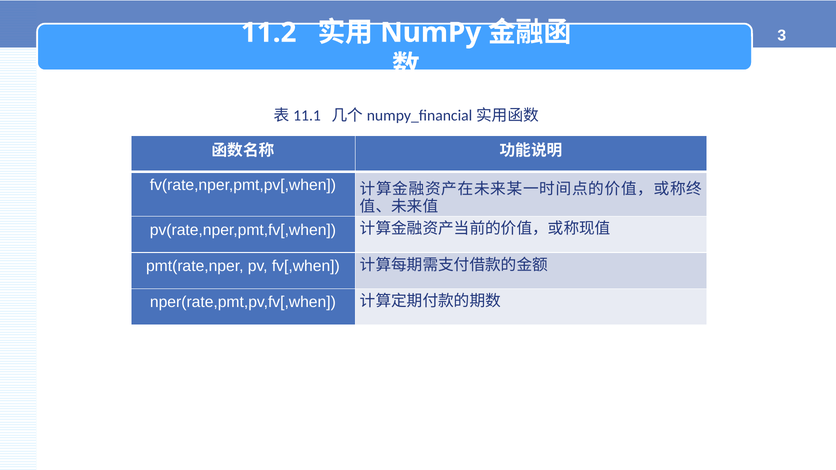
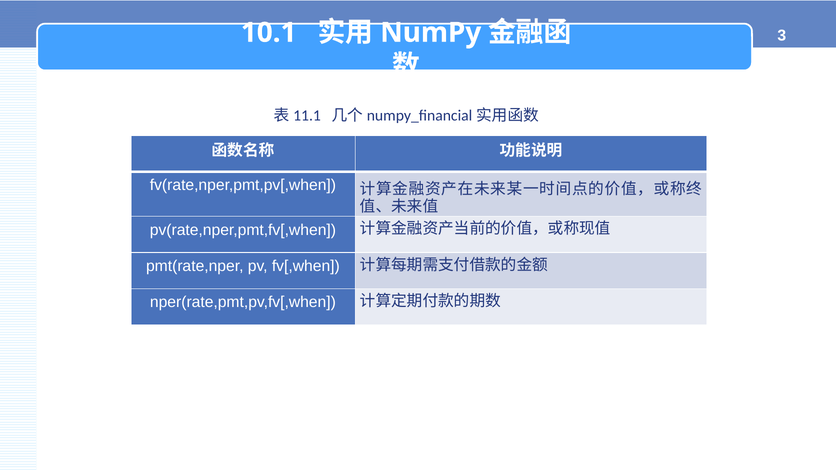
11.2: 11.2 -> 10.1 (269, 33)
